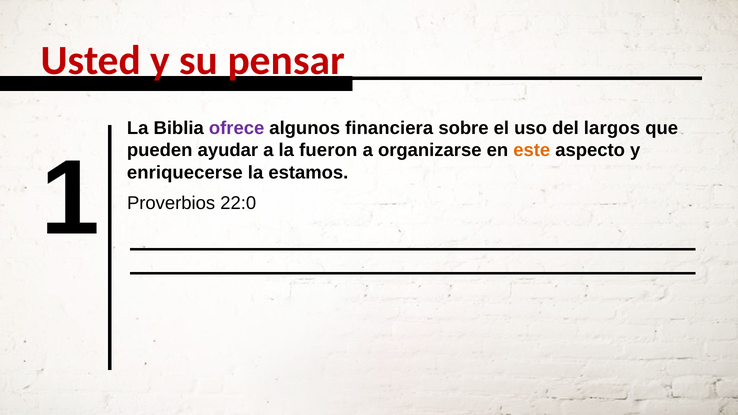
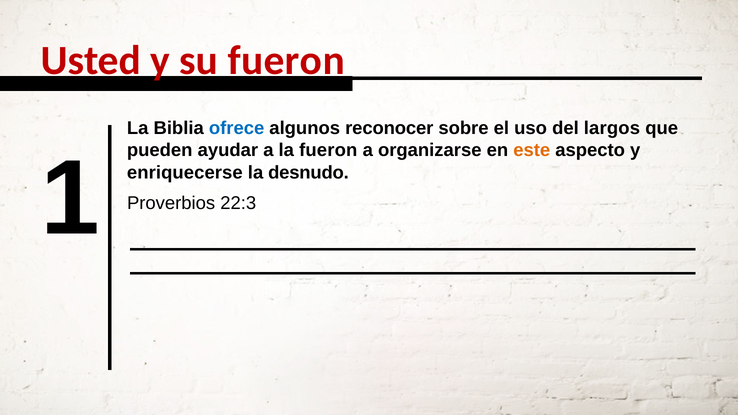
su pensar: pensar -> fueron (286, 60)
ofrece colour: purple -> blue (237, 128)
financiera: financiera -> reconocer (389, 128)
22:0: 22:0 -> 22:3 (238, 203)
estamos: estamos -> desnudo (308, 173)
